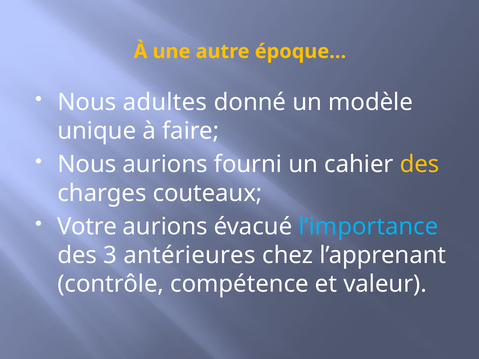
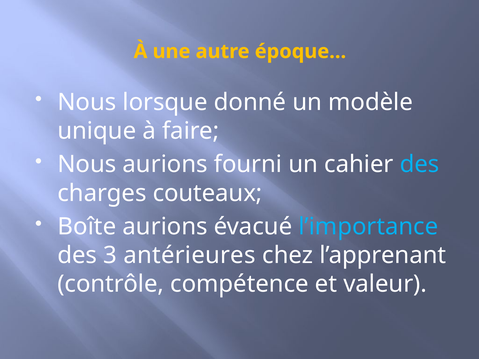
adultes: adultes -> lorsque (165, 102)
des colour: yellow -> light blue (420, 165)
Votre: Votre -> Boîte (87, 227)
